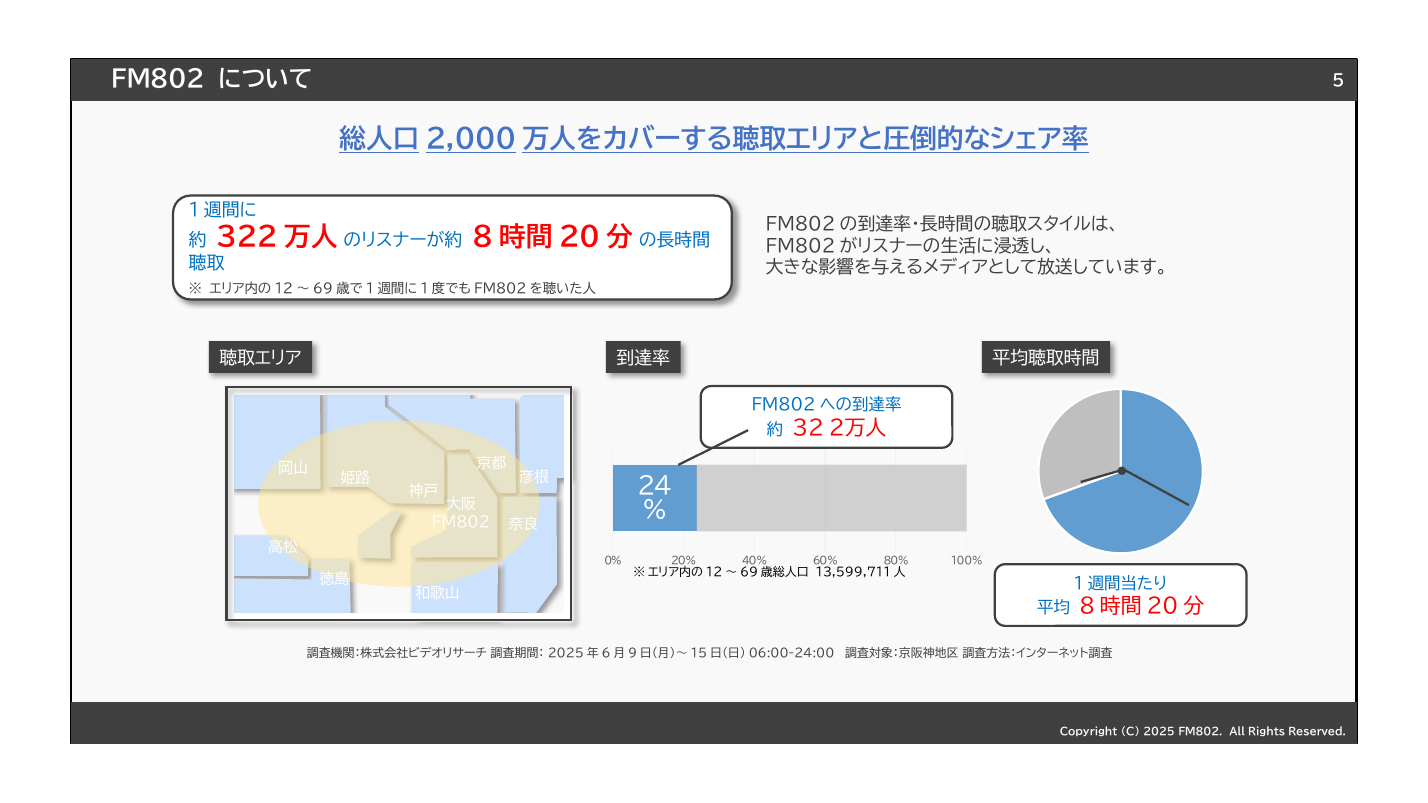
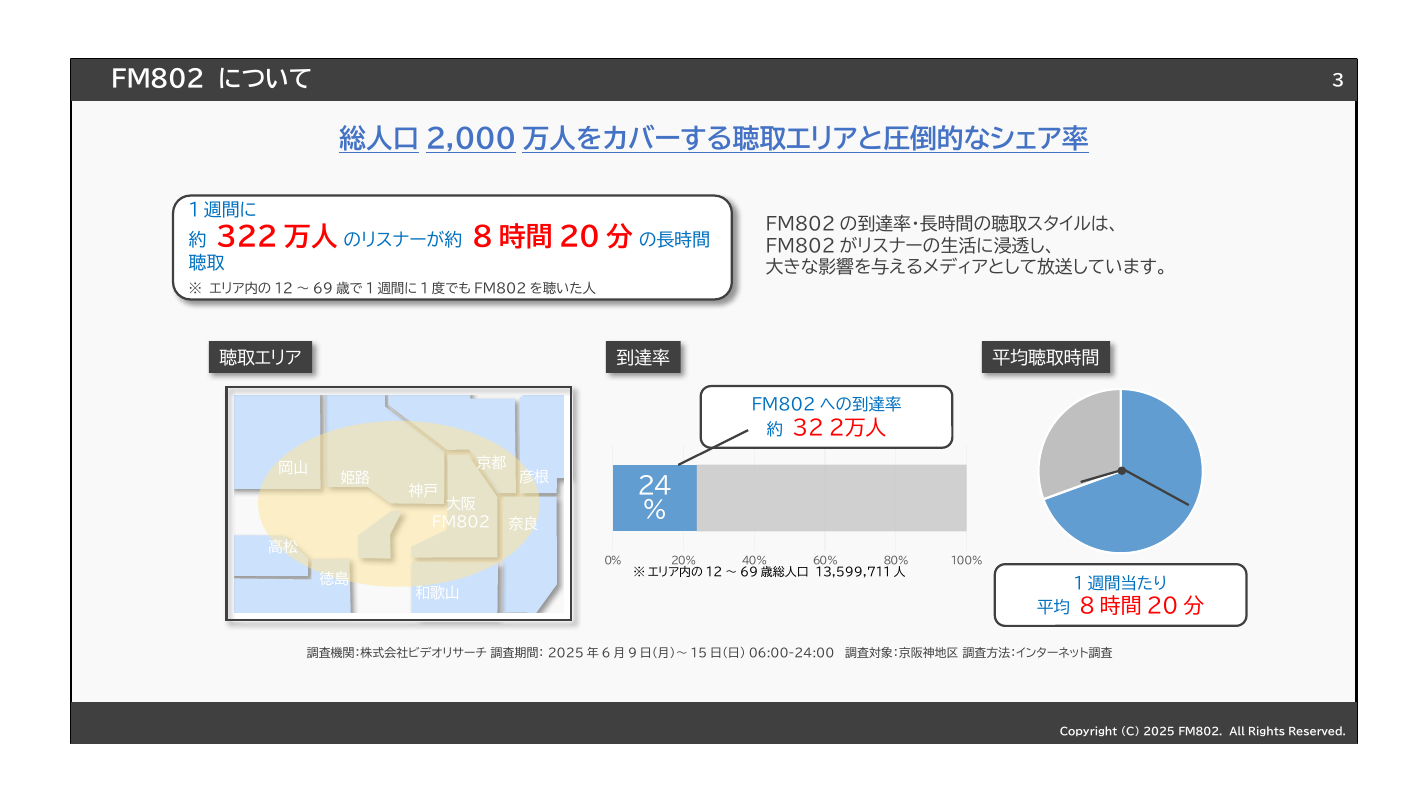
5: 5 -> 3 (1338, 81)
